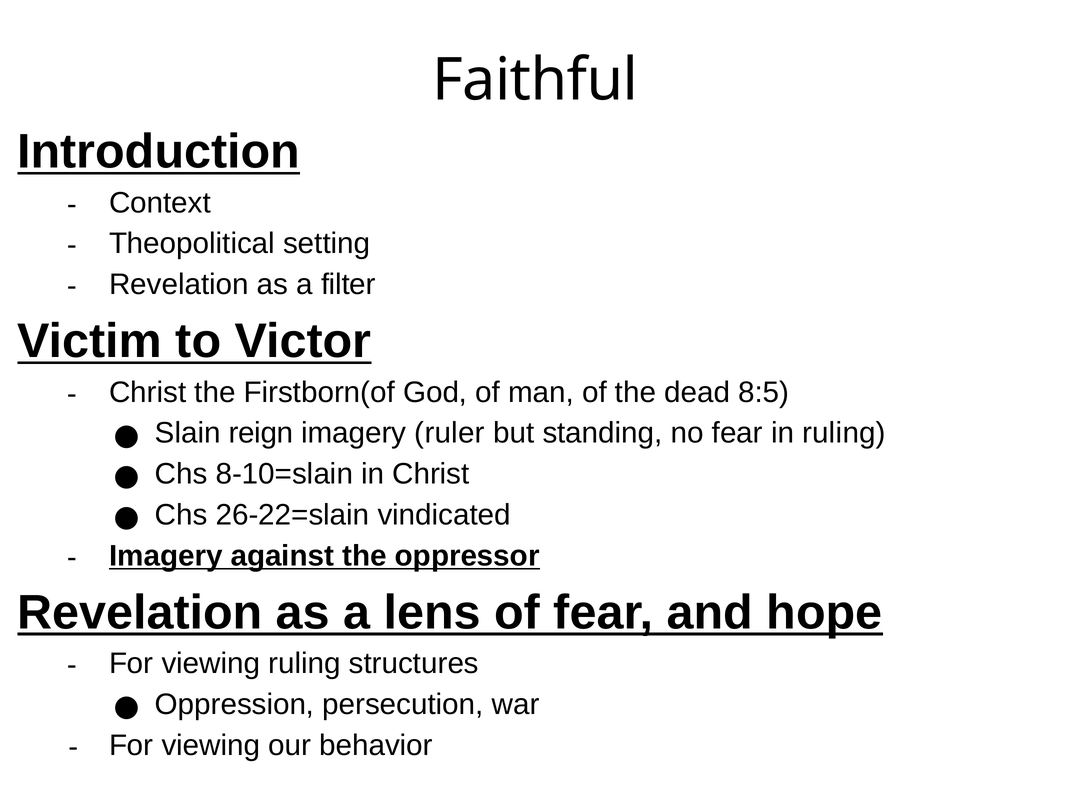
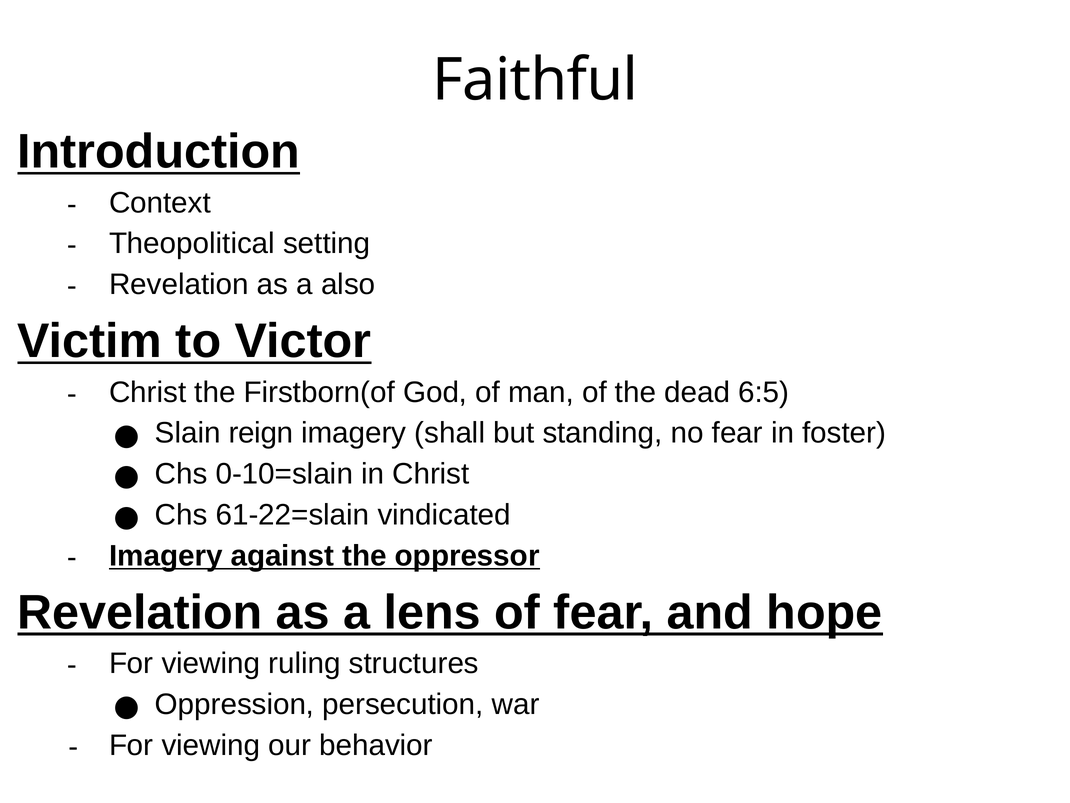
filter: filter -> also (348, 284)
8:5: 8:5 -> 6:5 (764, 392)
ruler: ruler -> shall (450, 433)
in ruling: ruling -> foster (844, 433)
8-10=slain: 8-10=slain -> 0-10=slain (284, 474)
26-22=slain: 26-22=slain -> 61-22=slain (293, 515)
